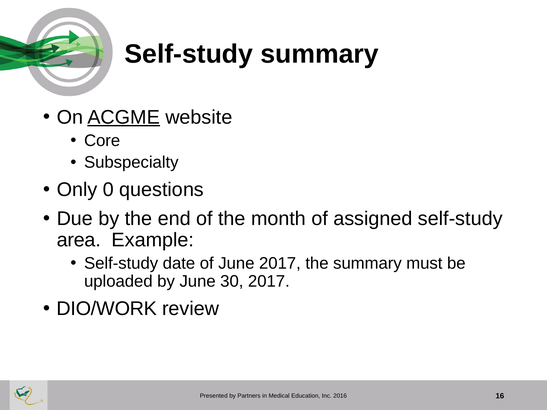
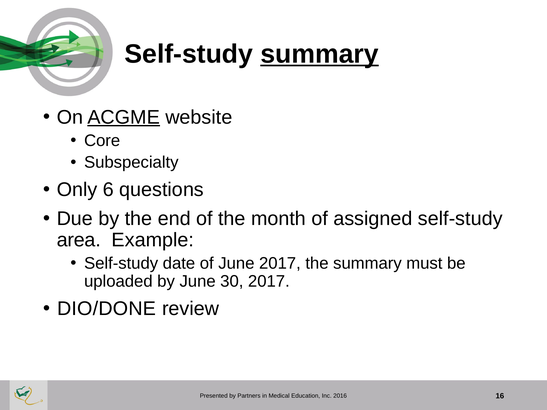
summary underline: none -> present (320, 54)
0: 0 -> 6 (108, 190)
DIO/WORK: DIO/WORK -> DIO/DONE (107, 309)
